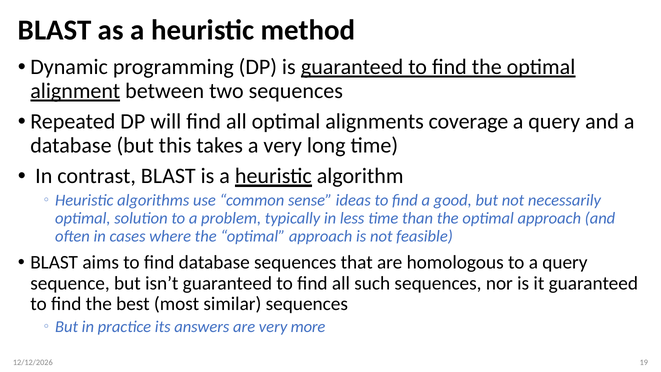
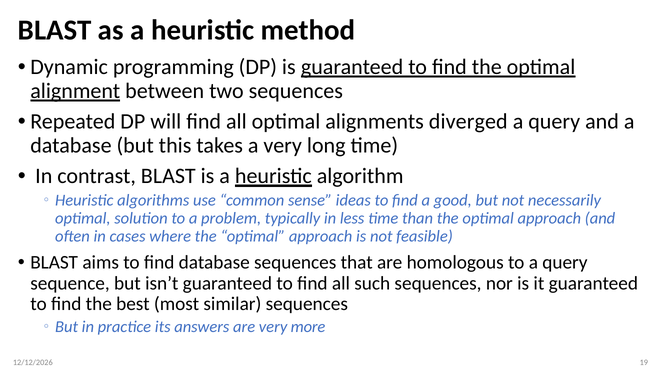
coverage: coverage -> diverged (468, 122)
